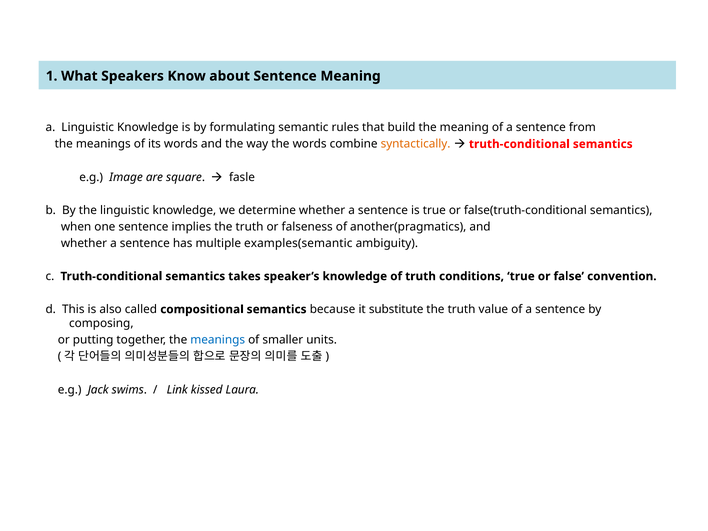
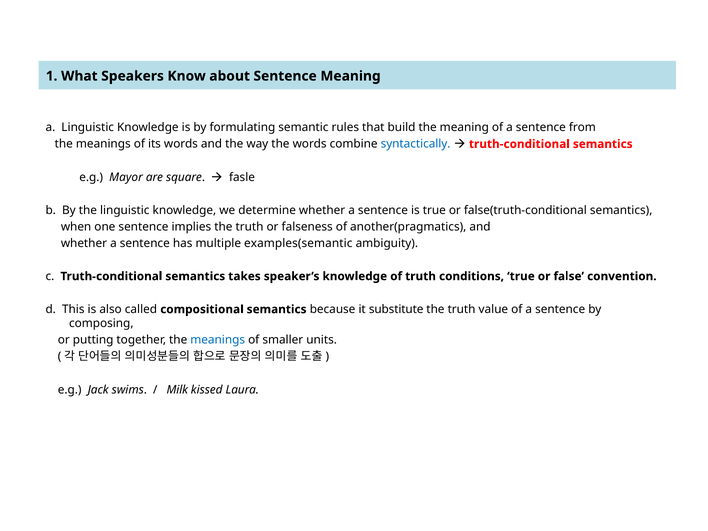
syntactically colour: orange -> blue (416, 144)
Image: Image -> Mayor (126, 177)
Link: Link -> Milk (177, 390)
